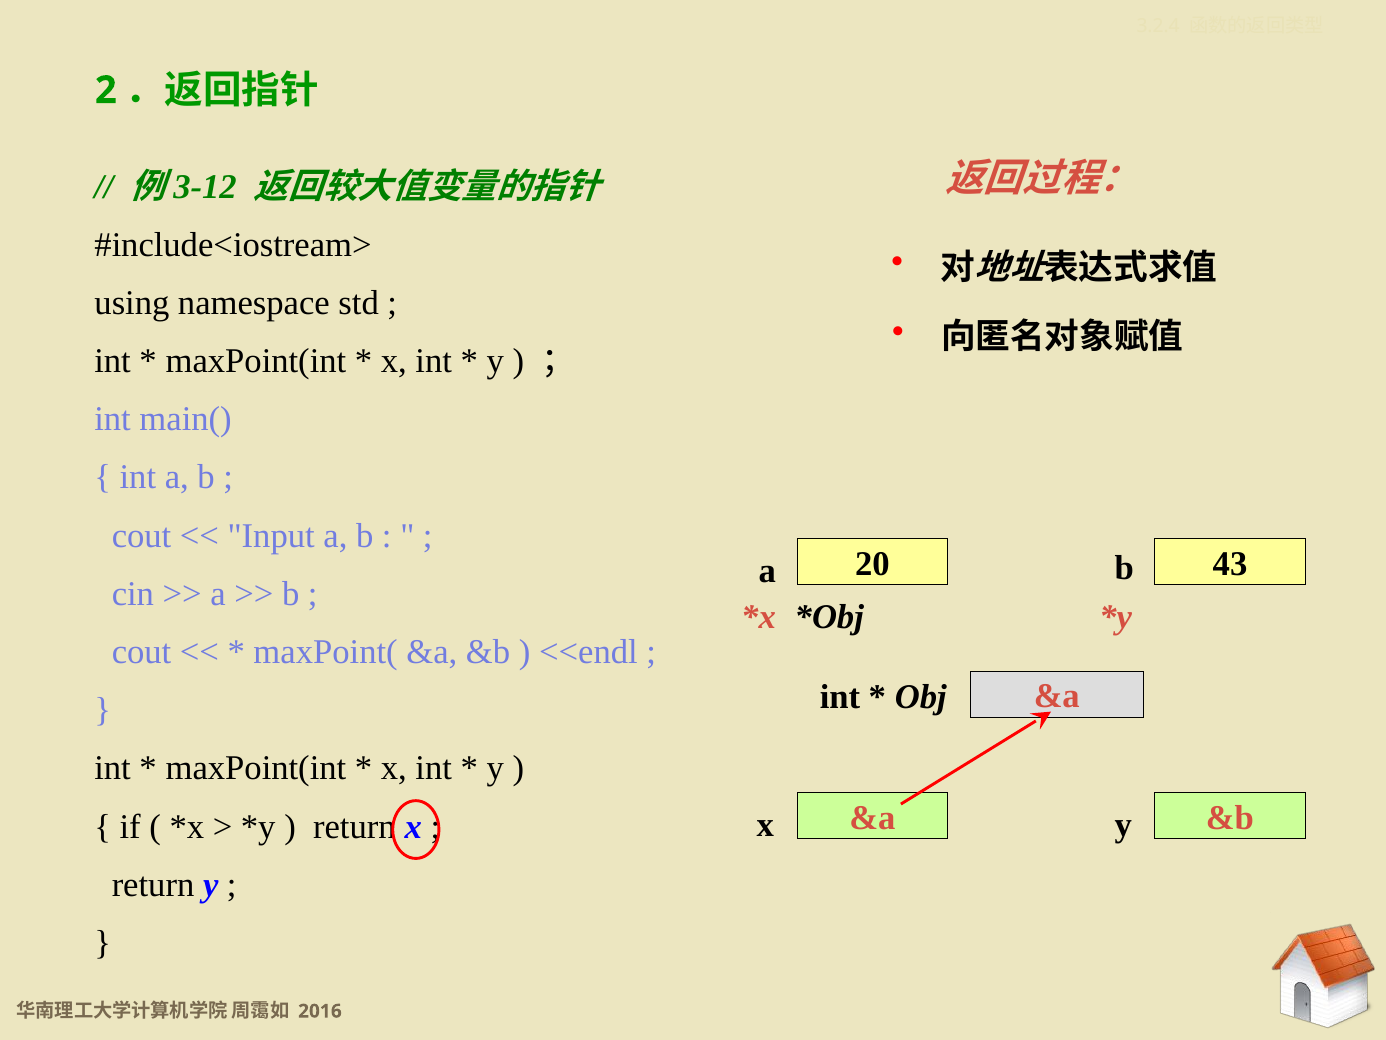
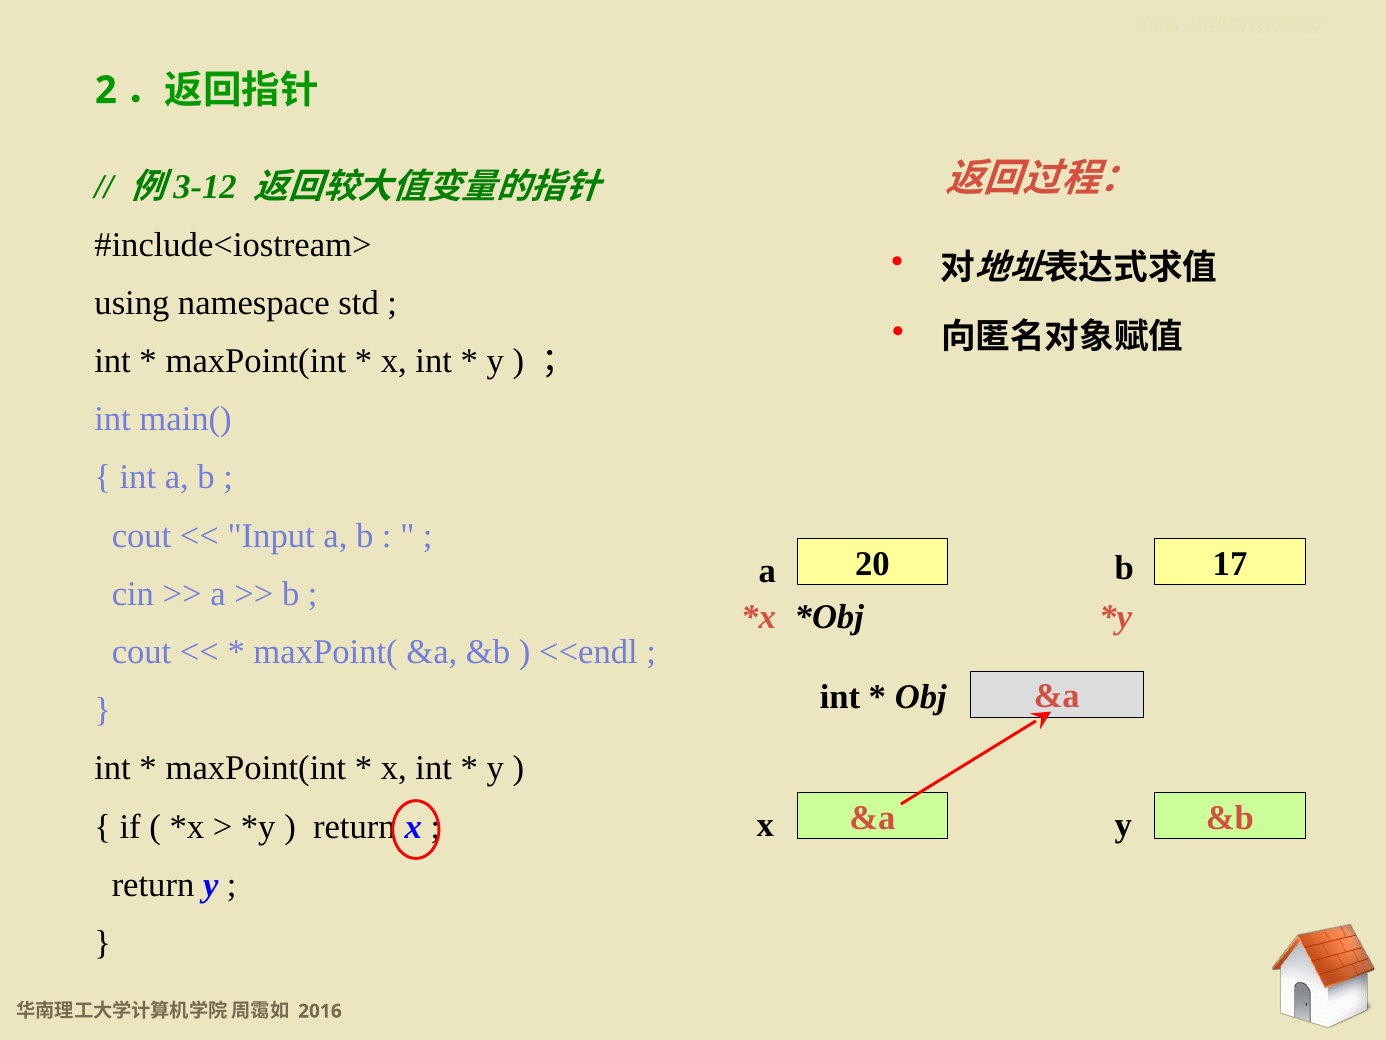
43: 43 -> 17 (1230, 564)
